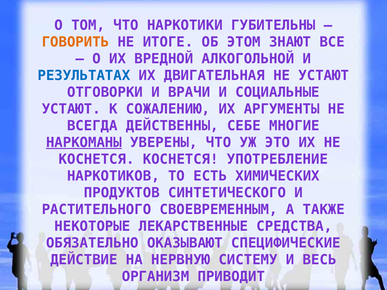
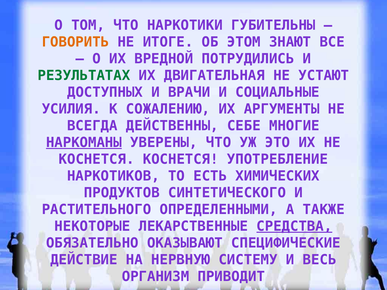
АЛКОГОЛЬНОЙ: АЛКОГОЛЬНОЙ -> ПОТРУДИЛИСЬ (248, 59)
РЕЗУЛЬТАТАХ colour: blue -> green (84, 76)
ОТГОВОРКИ: ОТГОВОРКИ -> ДОСТУПНЫХ (105, 92)
УСТАЮТ: УСТАЮТ -> УСИЛИЯ (71, 109)
СВОЕВРЕМЕННЫМ: СВОЕВРЕМЕННЫМ -> ОПРЕДЕЛЕННЫМИ (219, 210)
СРЕДСТВА underline: none -> present (294, 226)
